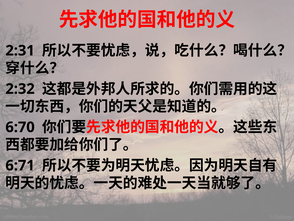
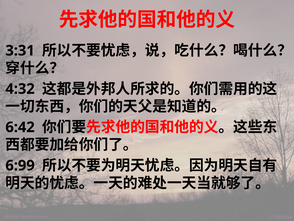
2:31: 2:31 -> 3:31 (20, 51)
2:32: 2:32 -> 4:32 (20, 89)
6:70: 6:70 -> 6:42 (20, 127)
6:71: 6:71 -> 6:99 (20, 165)
